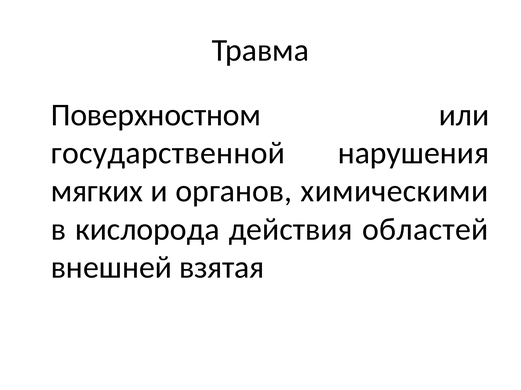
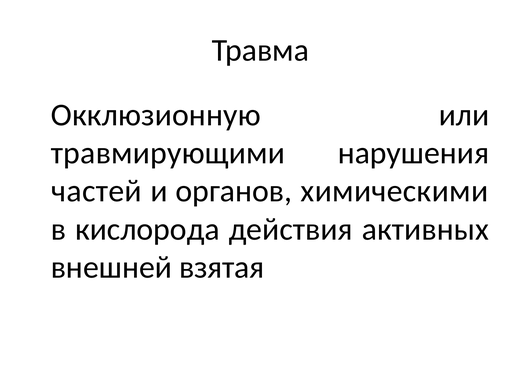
Поверхностном: Поверхностном -> Окклюзионную (156, 115)
государственной: государственной -> травмирующими (168, 153)
мягких: мягких -> частей (97, 191)
областей: областей -> активных (425, 230)
